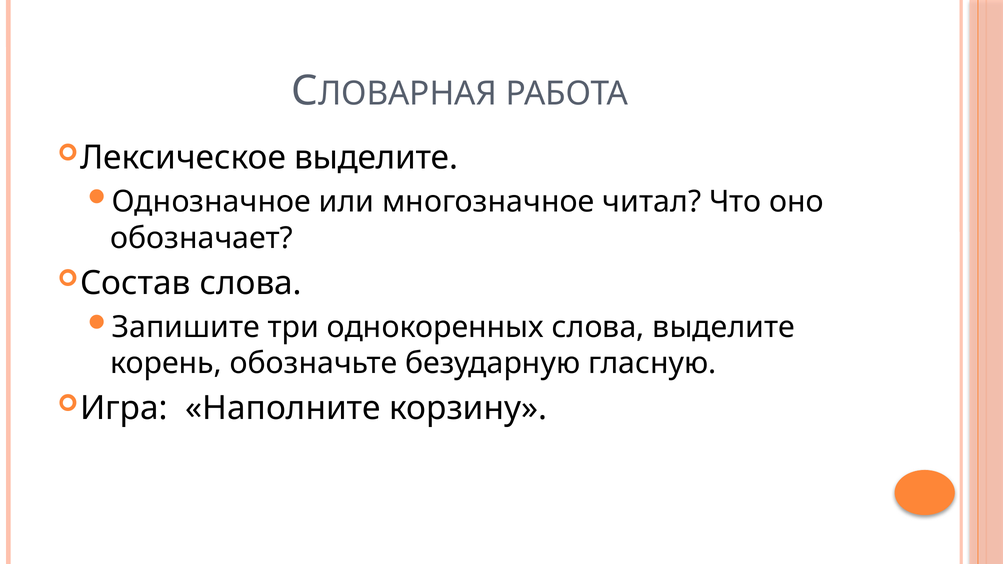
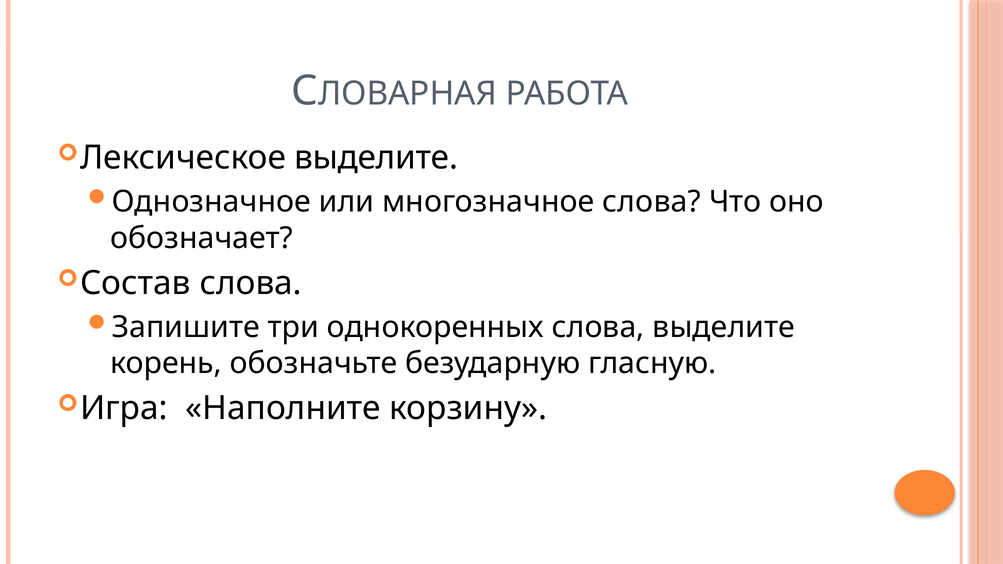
многозначное читал: читал -> слова (652, 202)
